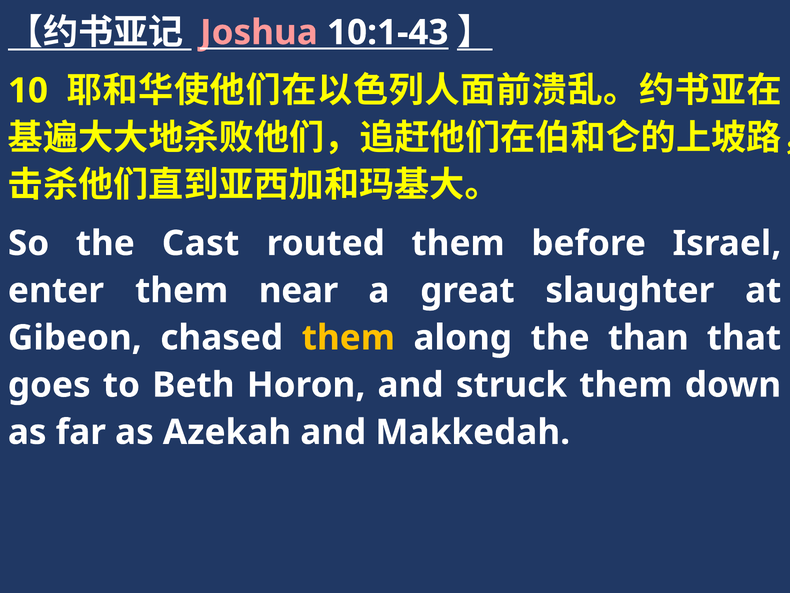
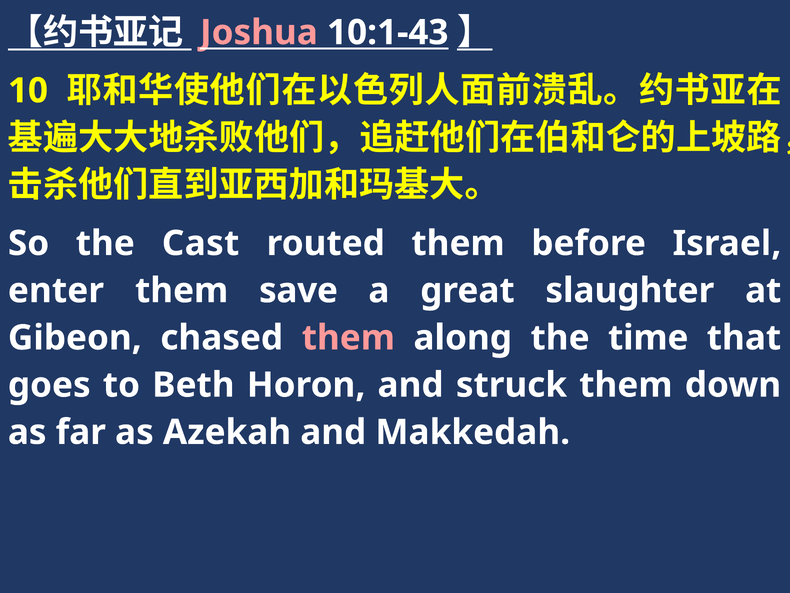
near: near -> save (298, 290)
them colour: yellow -> pink (348, 338)
than: than -> time (648, 338)
